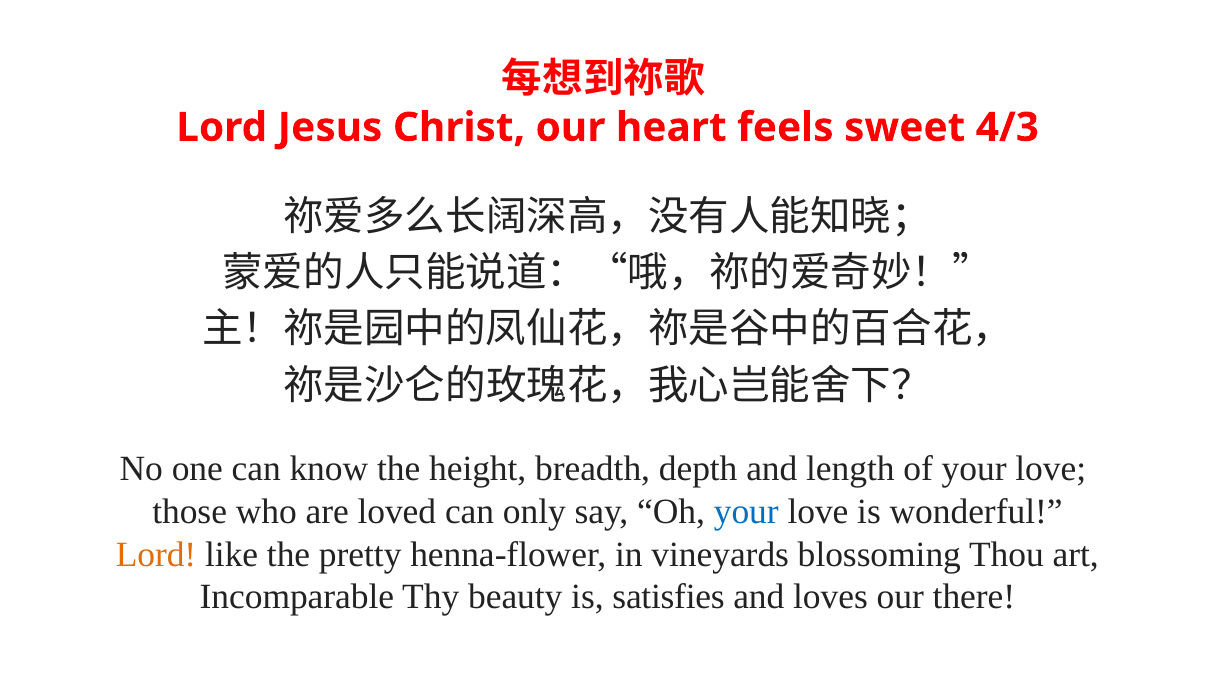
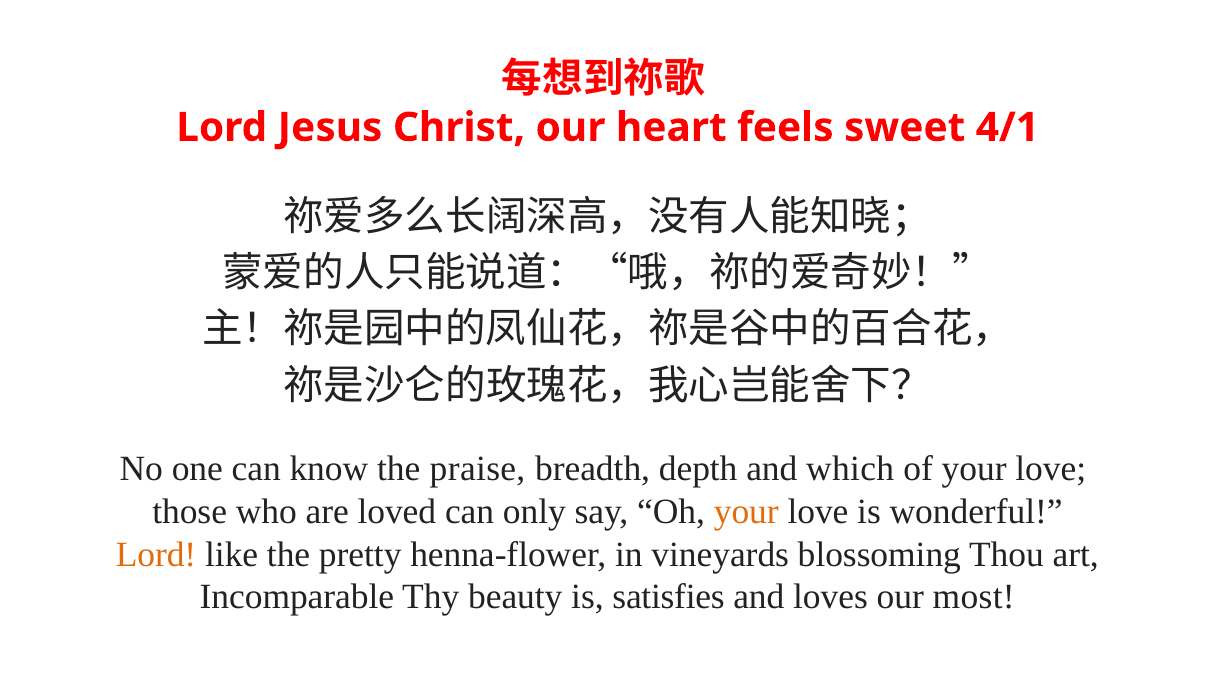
4/3: 4/3 -> 4/1 (1007, 127)
height: height -> praise (478, 469)
length: length -> which (850, 469)
your colour: blue -> orange (746, 512)
there: there -> most (974, 597)
